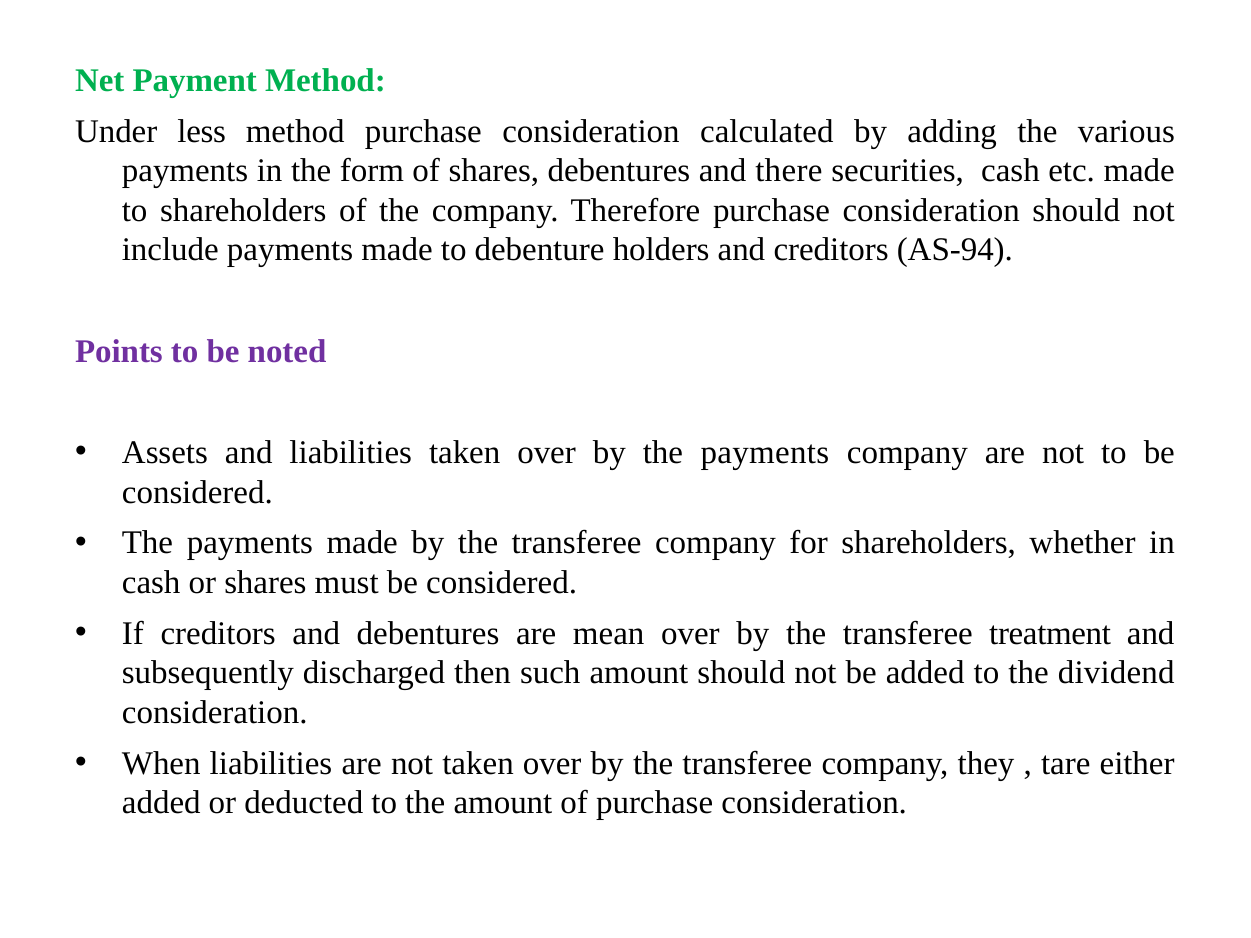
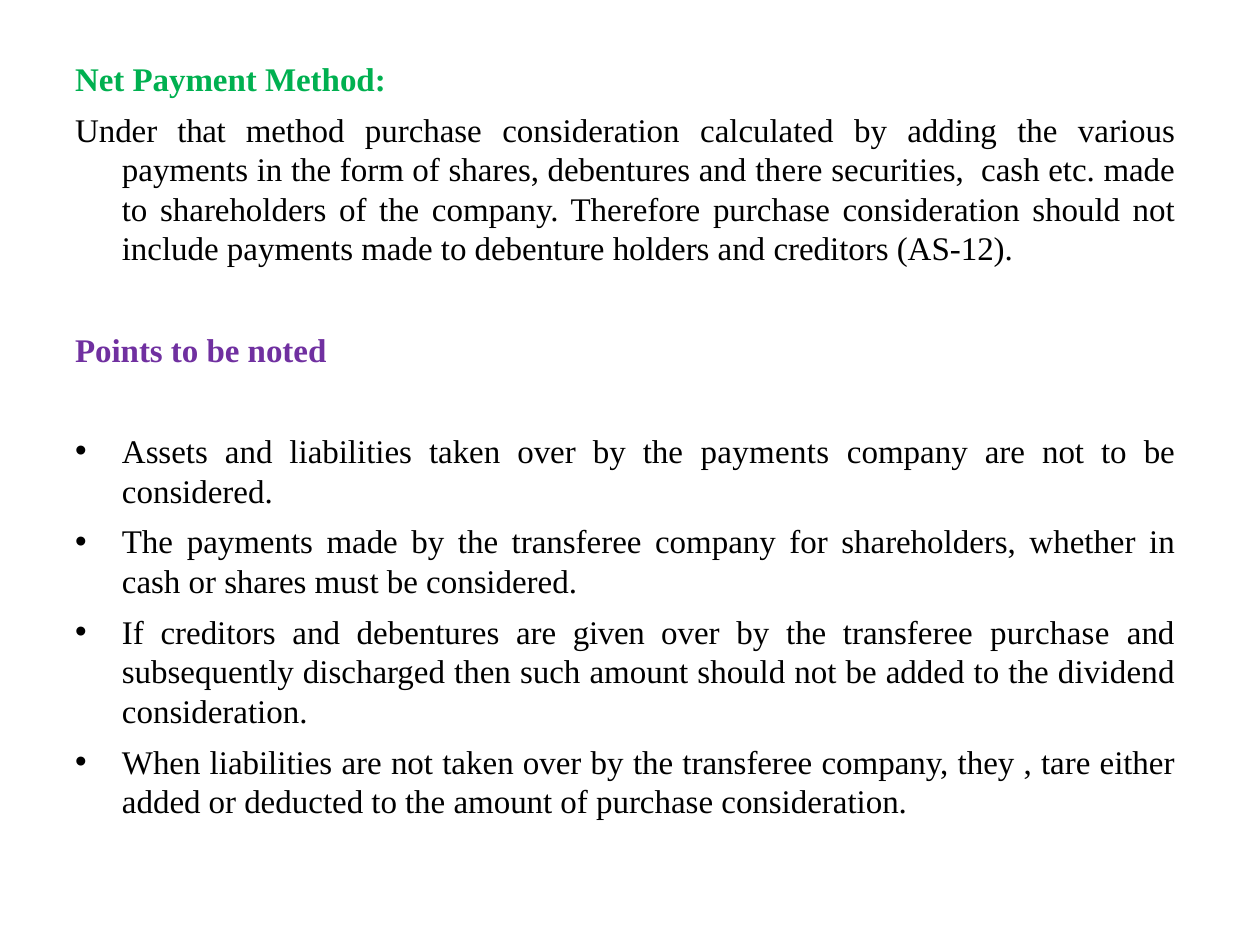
less: less -> that (202, 131)
AS-94: AS-94 -> AS-12 (955, 250)
mean: mean -> given (609, 634)
transferee treatment: treatment -> purchase (1050, 634)
